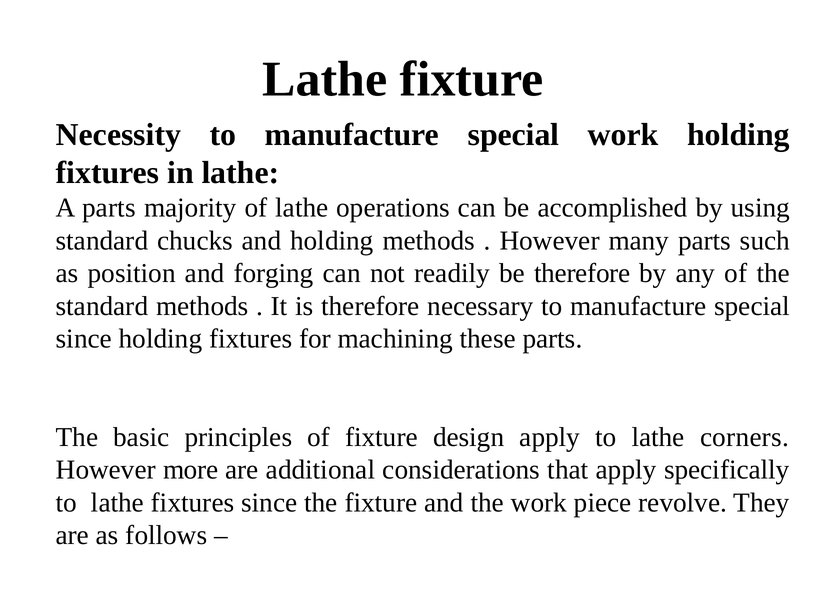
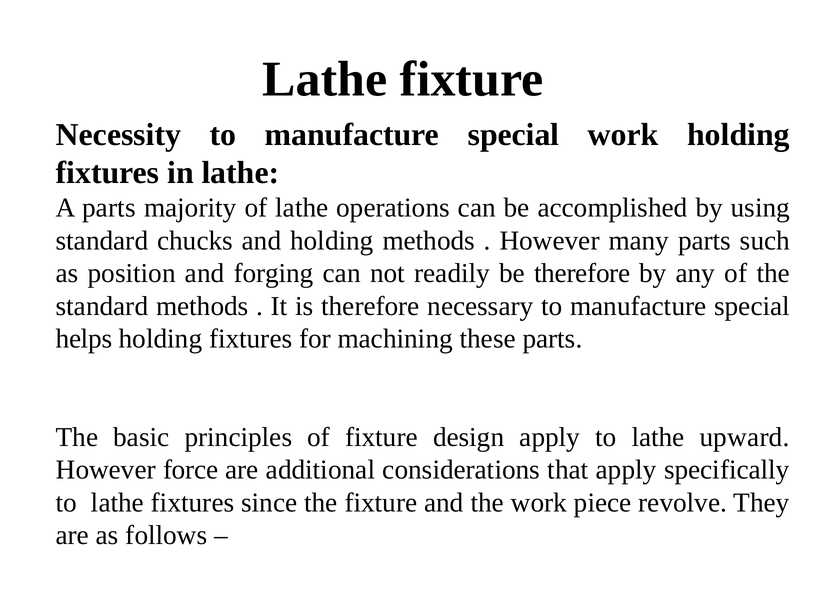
since: since -> helps (84, 339)
corners: corners -> upward (745, 437)
more: more -> force (191, 470)
